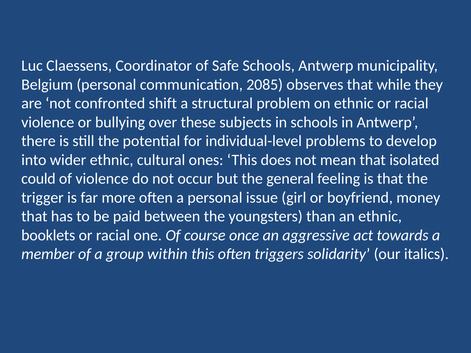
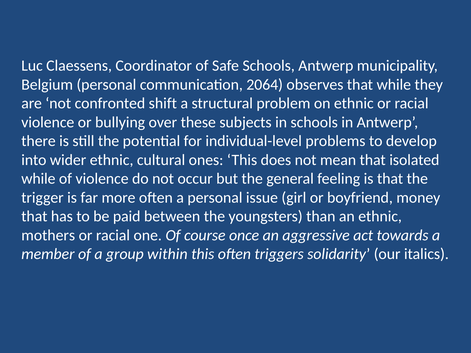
2085: 2085 -> 2064 (265, 85)
could: could -> while (38, 179)
booklets: booklets -> mothers (48, 235)
